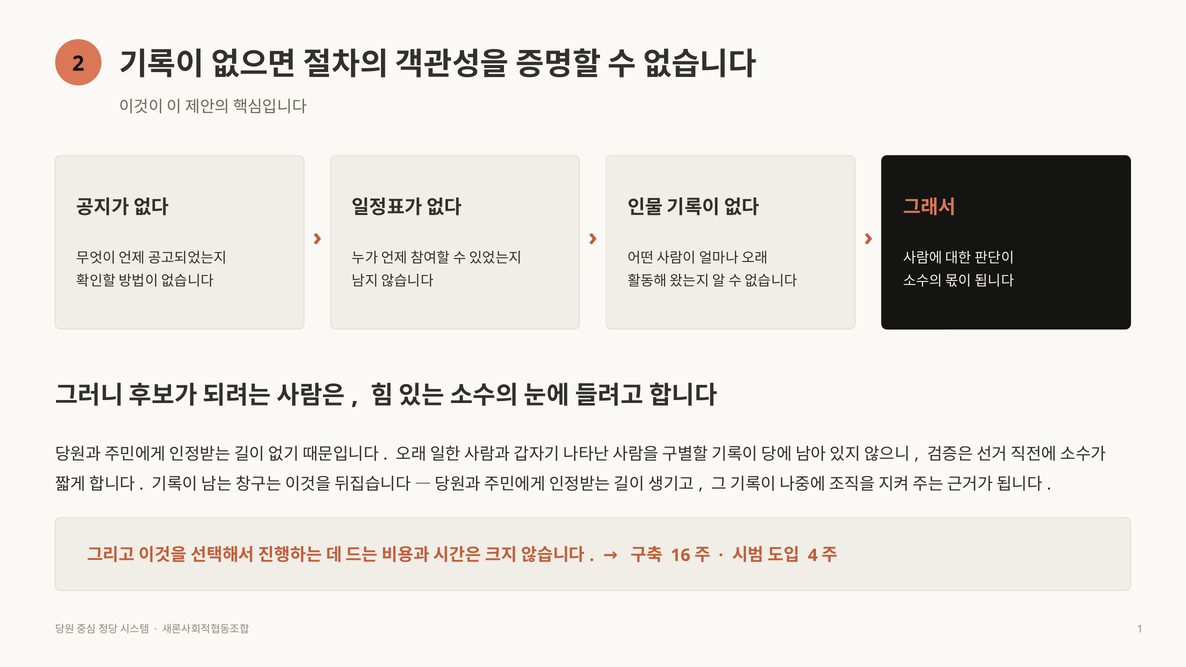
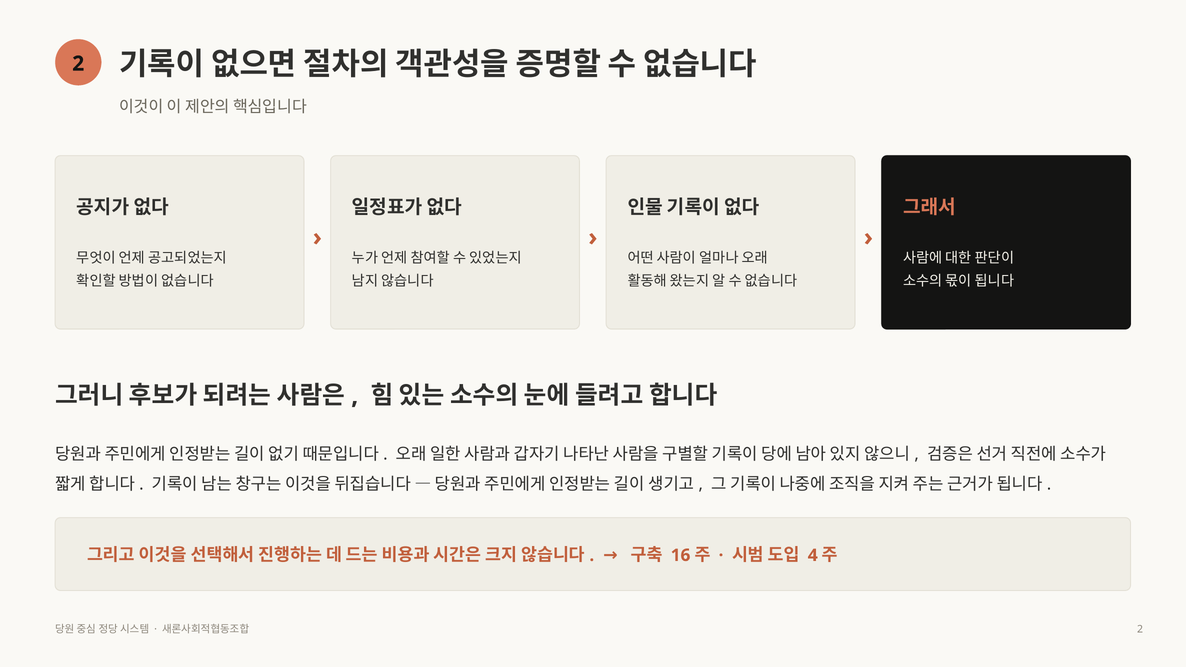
1: 1 -> 2 (1140, 630)
